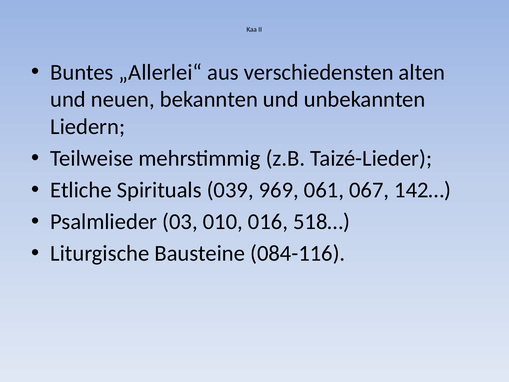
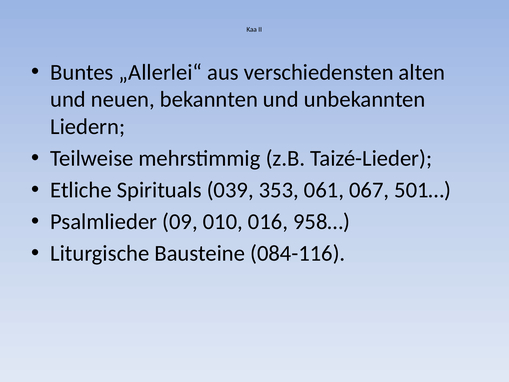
969: 969 -> 353 (279, 190)
142…: 142… -> 501… (423, 190)
03: 03 -> 09 (180, 222)
518…: 518… -> 958… (322, 222)
